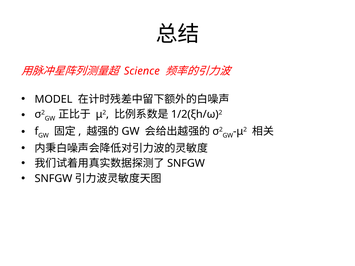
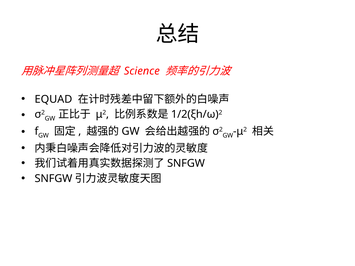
MODEL: MODEL -> EQUAD (53, 99)
